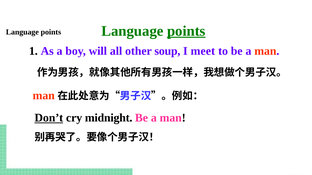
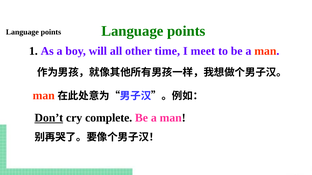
points underline: present -> none (186, 31)
soup: soup -> time (167, 51)
midnight: midnight -> complete (109, 118)
